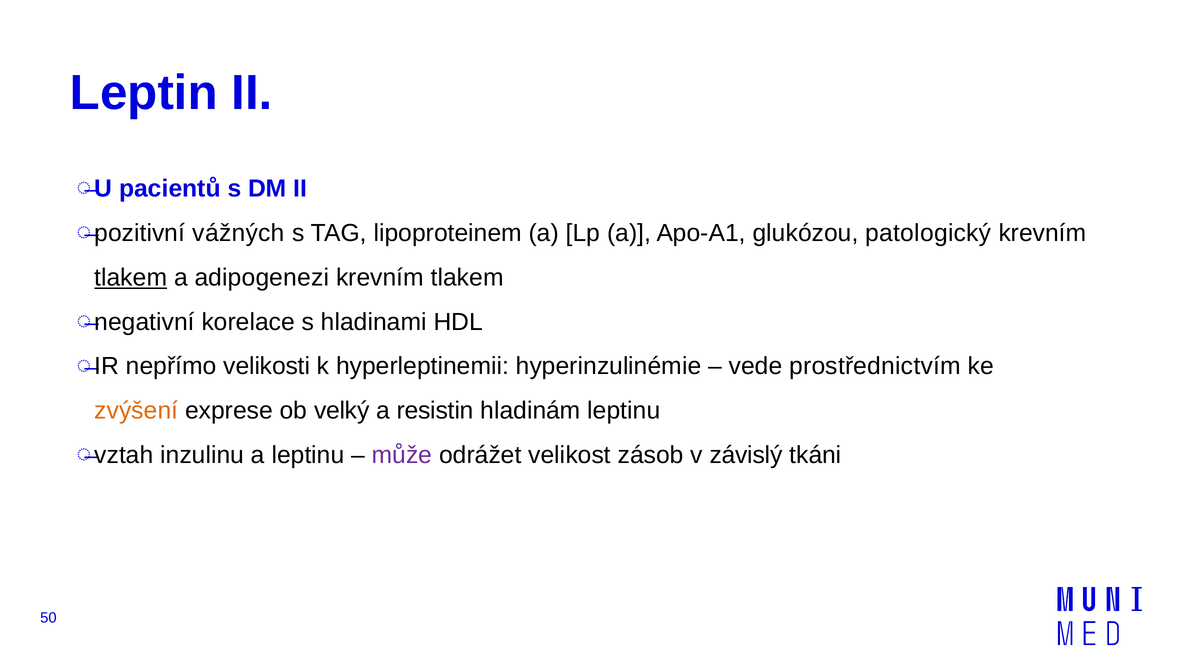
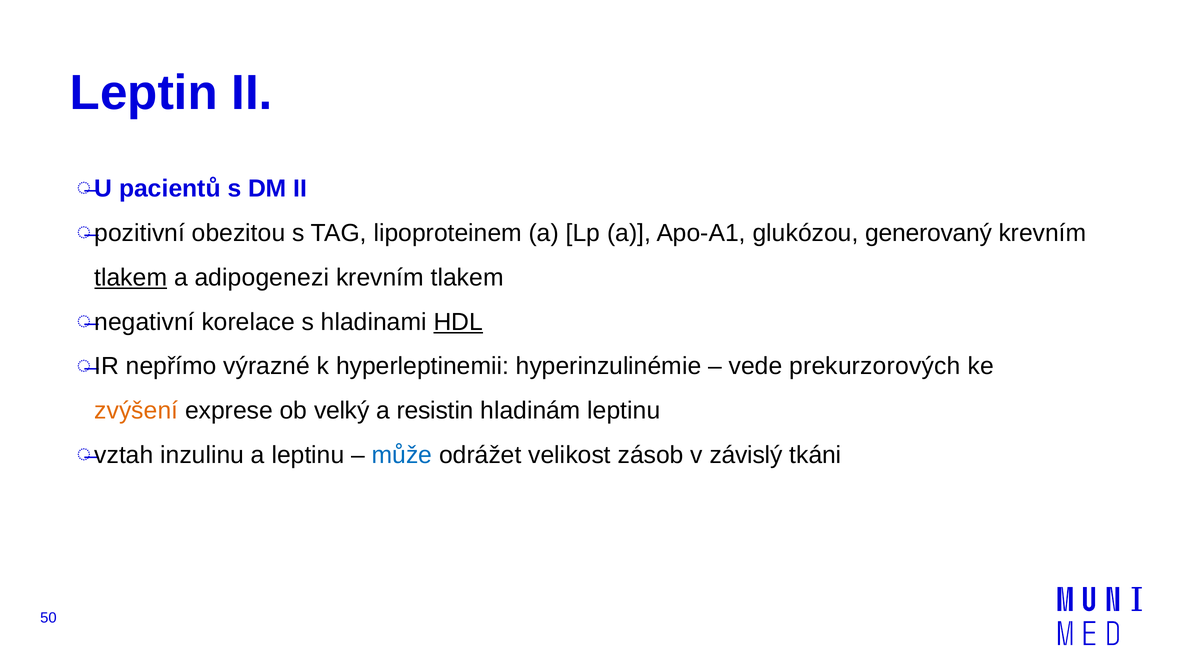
vážných: vážných -> obezitou (239, 233)
patologický: patologický -> generovaný (929, 233)
HDL underline: none -> present (458, 322)
velikosti: velikosti -> výrazné (267, 367)
prostřednictvím: prostřednictvím -> prekurzorových (875, 367)
může colour: purple -> blue (402, 456)
